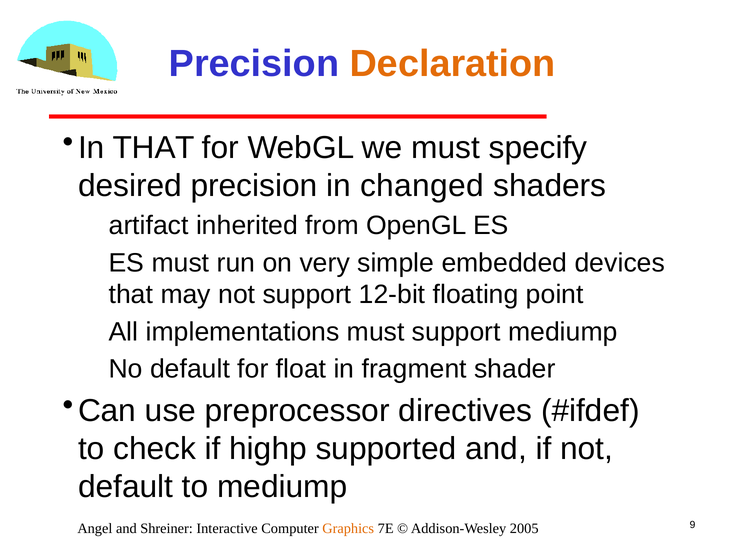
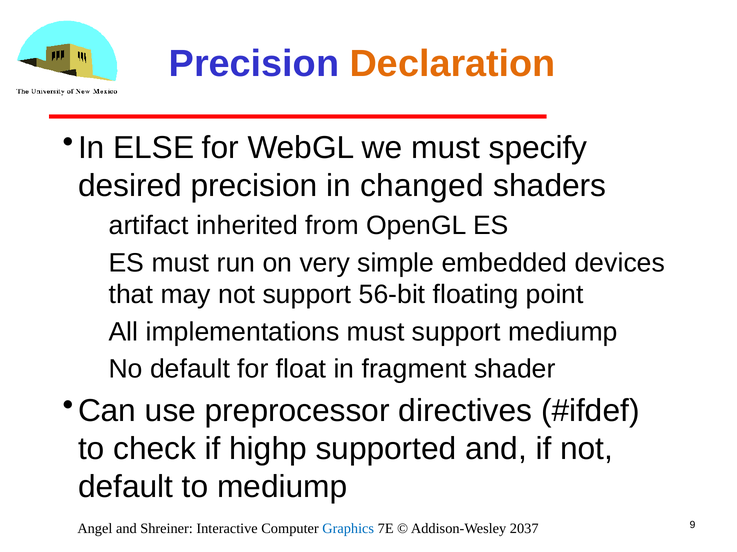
In THAT: THAT -> ELSE (154, 148)
12-bit: 12-bit -> 56-bit (392, 295)
Graphics colour: orange -> blue (348, 529)
2005: 2005 -> 2037 (524, 529)
